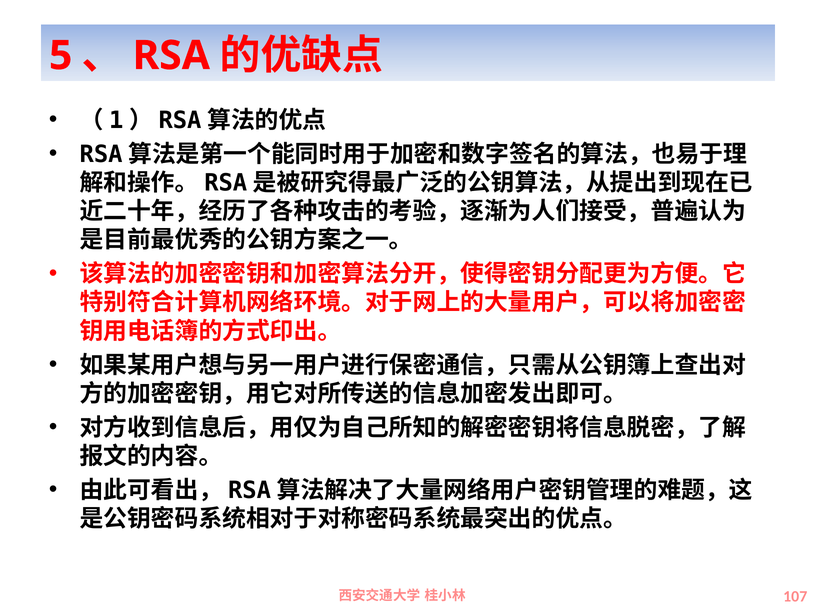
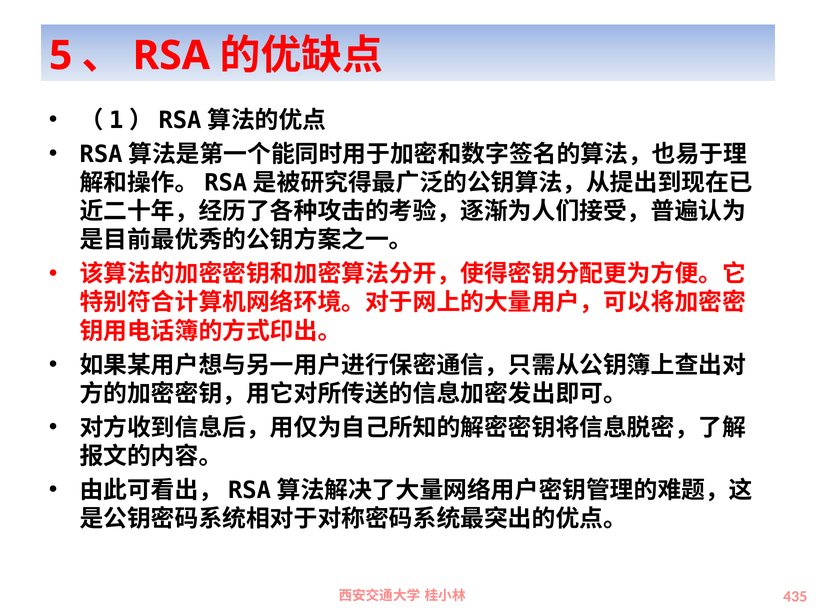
107: 107 -> 435 (795, 597)
